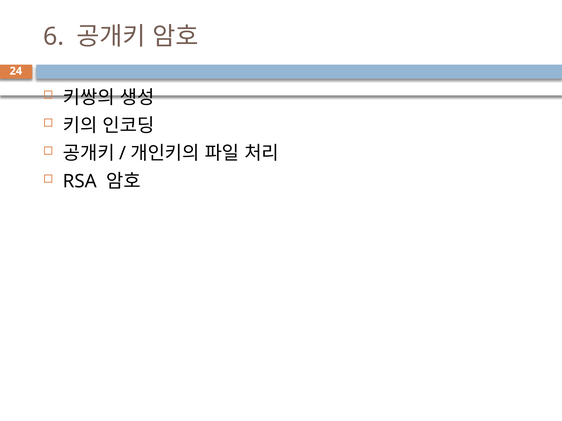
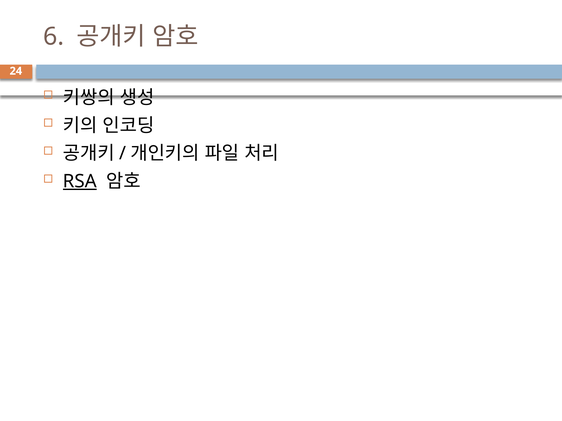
RSA underline: none -> present (80, 182)
